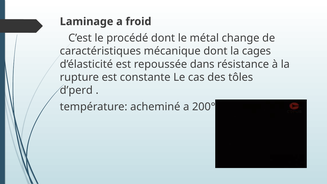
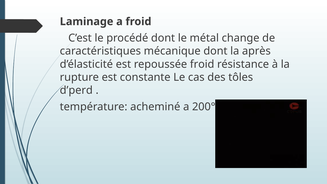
cages: cages -> après (256, 51)
repoussée dans: dans -> froid (202, 64)
